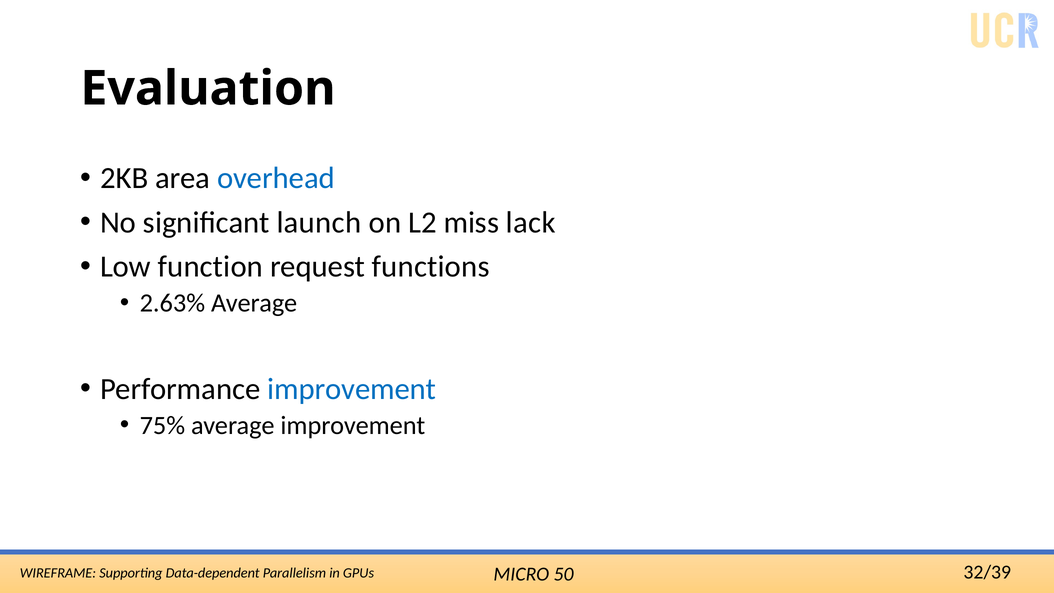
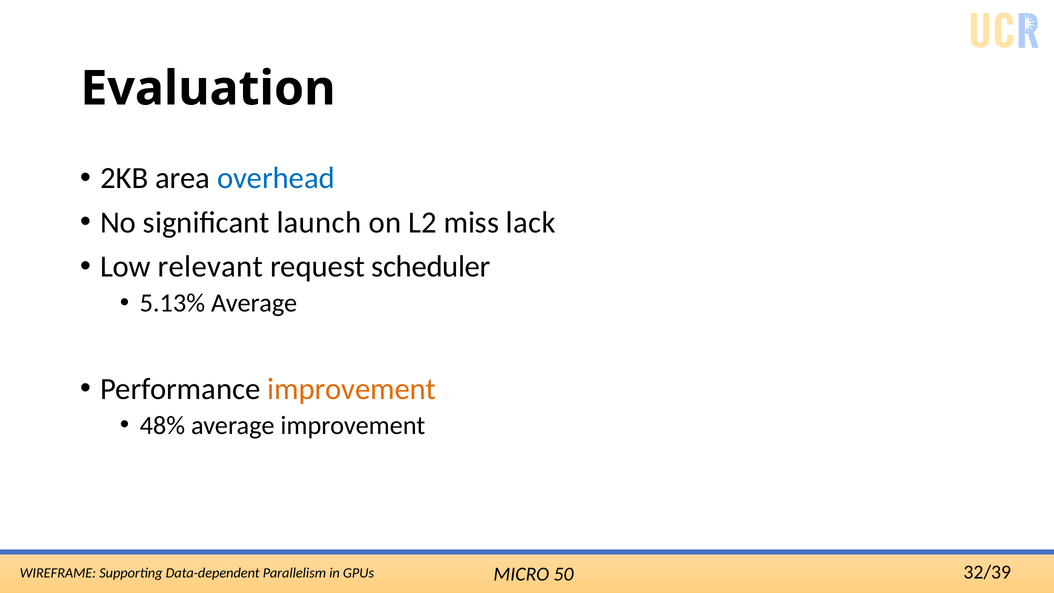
function: function -> relevant (210, 267)
functions: functions -> scheduler (431, 267)
2.63%: 2.63% -> 5.13% (172, 303)
improvement colour: blue -> orange (352, 389)
75%: 75% -> 48% (162, 425)
